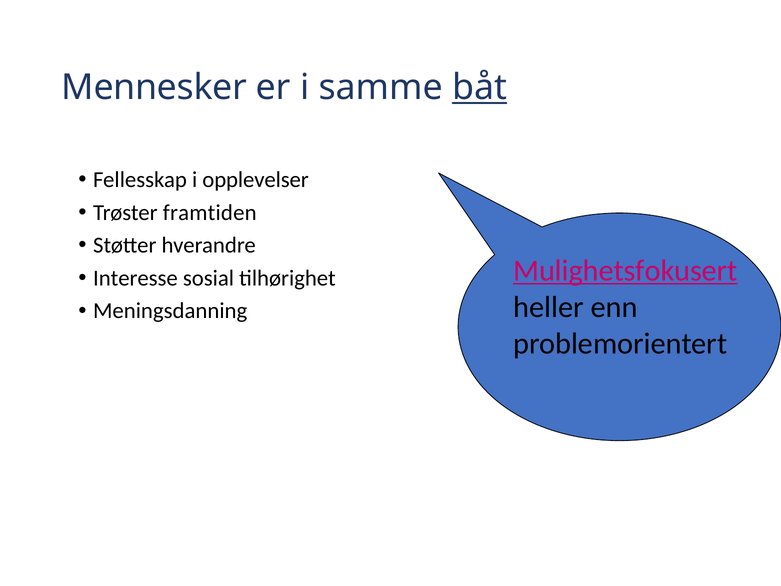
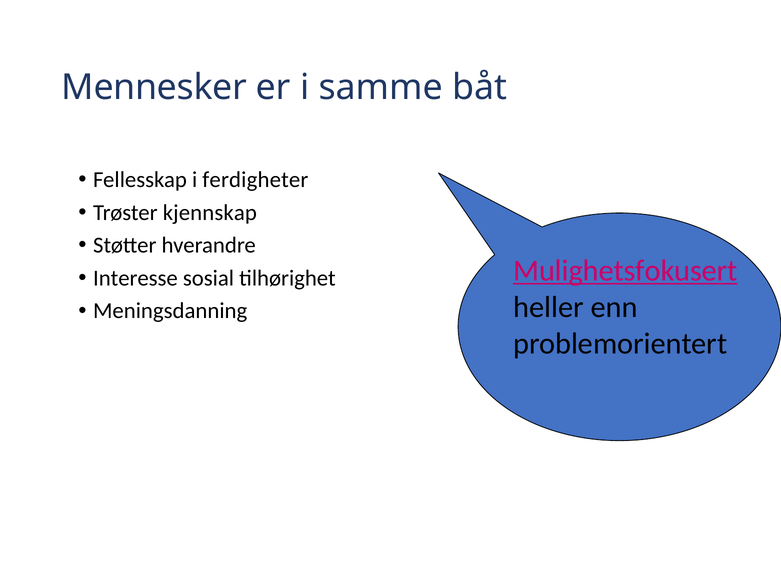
båt underline: present -> none (480, 88)
opplevelser: opplevelser -> ferdigheter (255, 180)
framtiden: framtiden -> kjennskap (210, 213)
